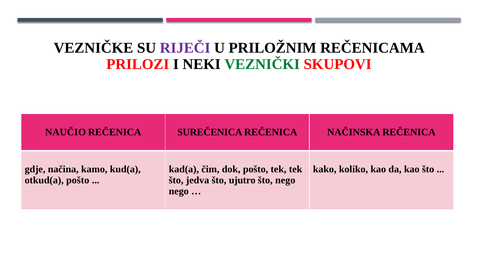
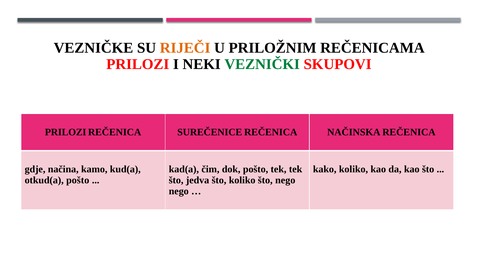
RIJEČI colour: purple -> orange (185, 48)
NAUČIO: NAUČIO -> PRILOZI (66, 132)
SUREČENICA: SUREČENICA -> SUREČENICE (210, 132)
što ujutro: ujutro -> koliko (242, 180)
